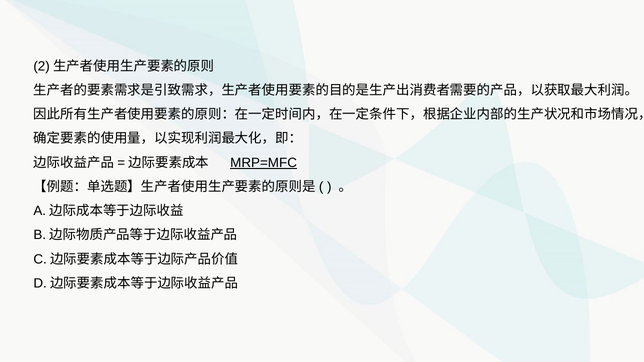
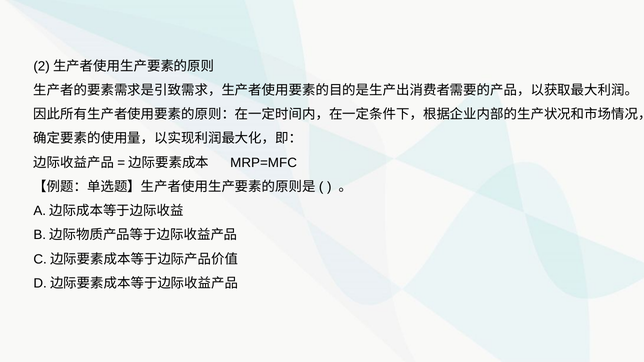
MRP=MFC underline: present -> none (264, 163)
